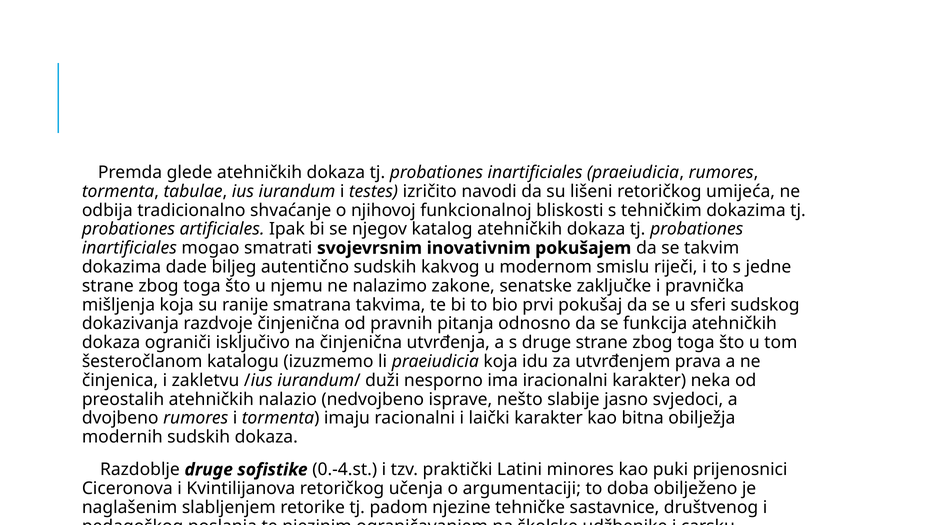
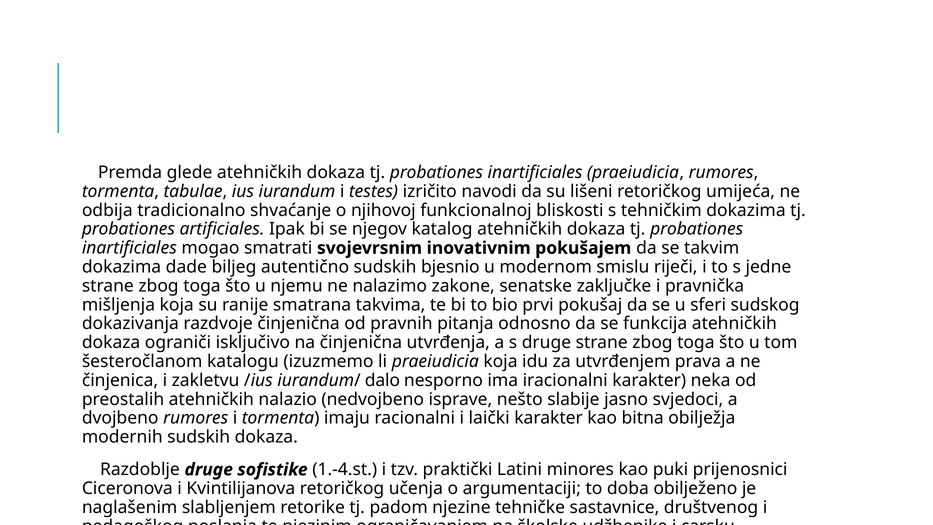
kakvog: kakvog -> bjesnio (450, 267)
duži: duži -> dalo (382, 380)
0.-4.st: 0.-4.st -> 1.-4.st (345, 469)
